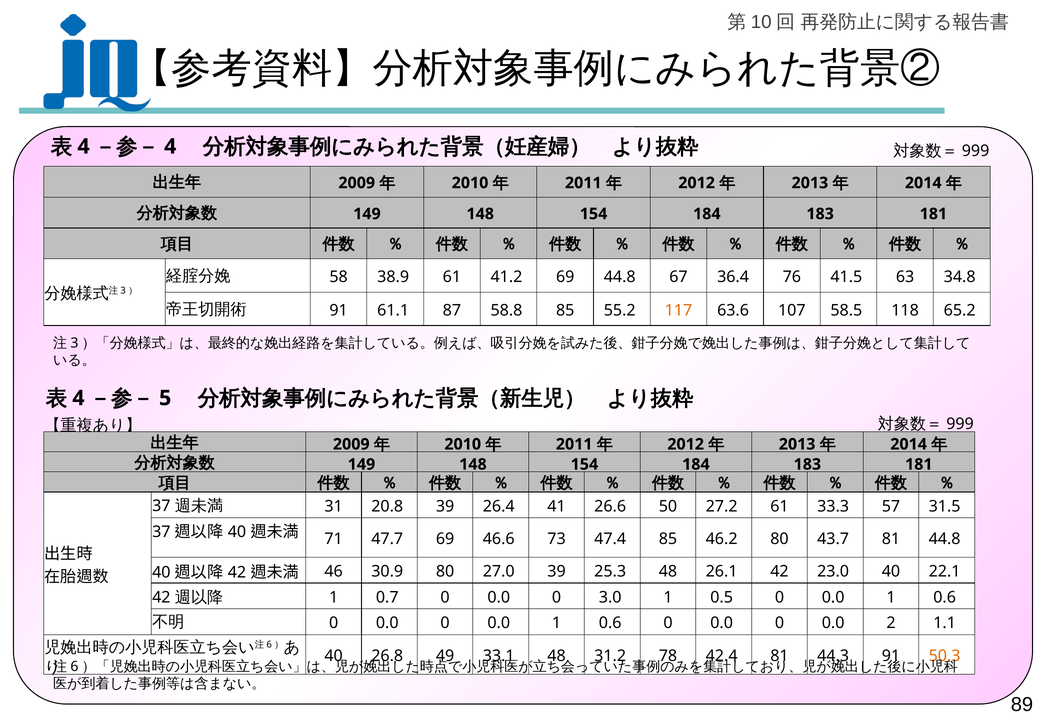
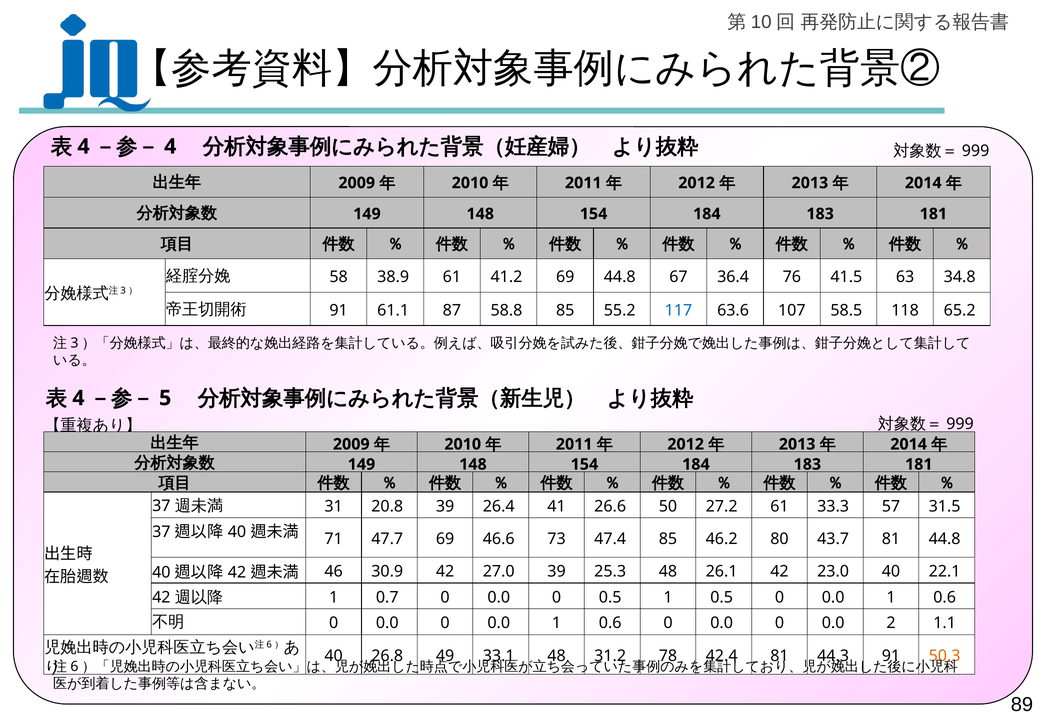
117 colour: orange -> blue (679, 310)
30.9 80: 80 -> 42 (445, 572)
0 3.0: 3.0 -> 0.5 (610, 598)
